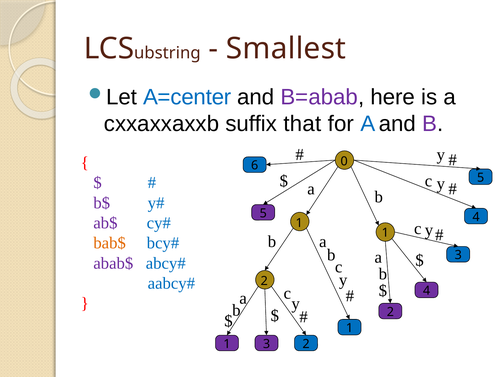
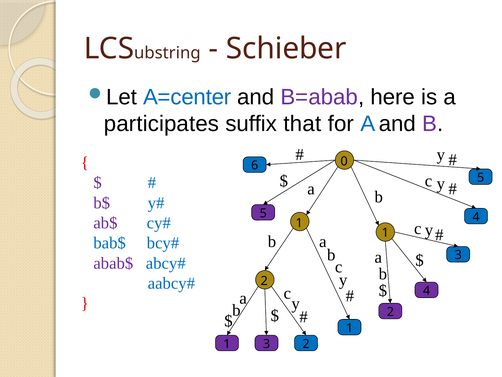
Smallest: Smallest -> Schieber (286, 49)
cxxaxxaxxb: cxxaxxaxxb -> participates (161, 124)
bab$ colour: orange -> blue (110, 243)
